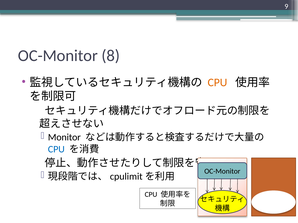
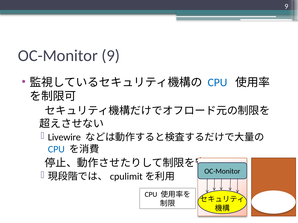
OC-Monitor 8: 8 -> 9 (111, 56)
CPU colour: orange -> blue (217, 83)
Monitor: Monitor -> Livewire (64, 138)
